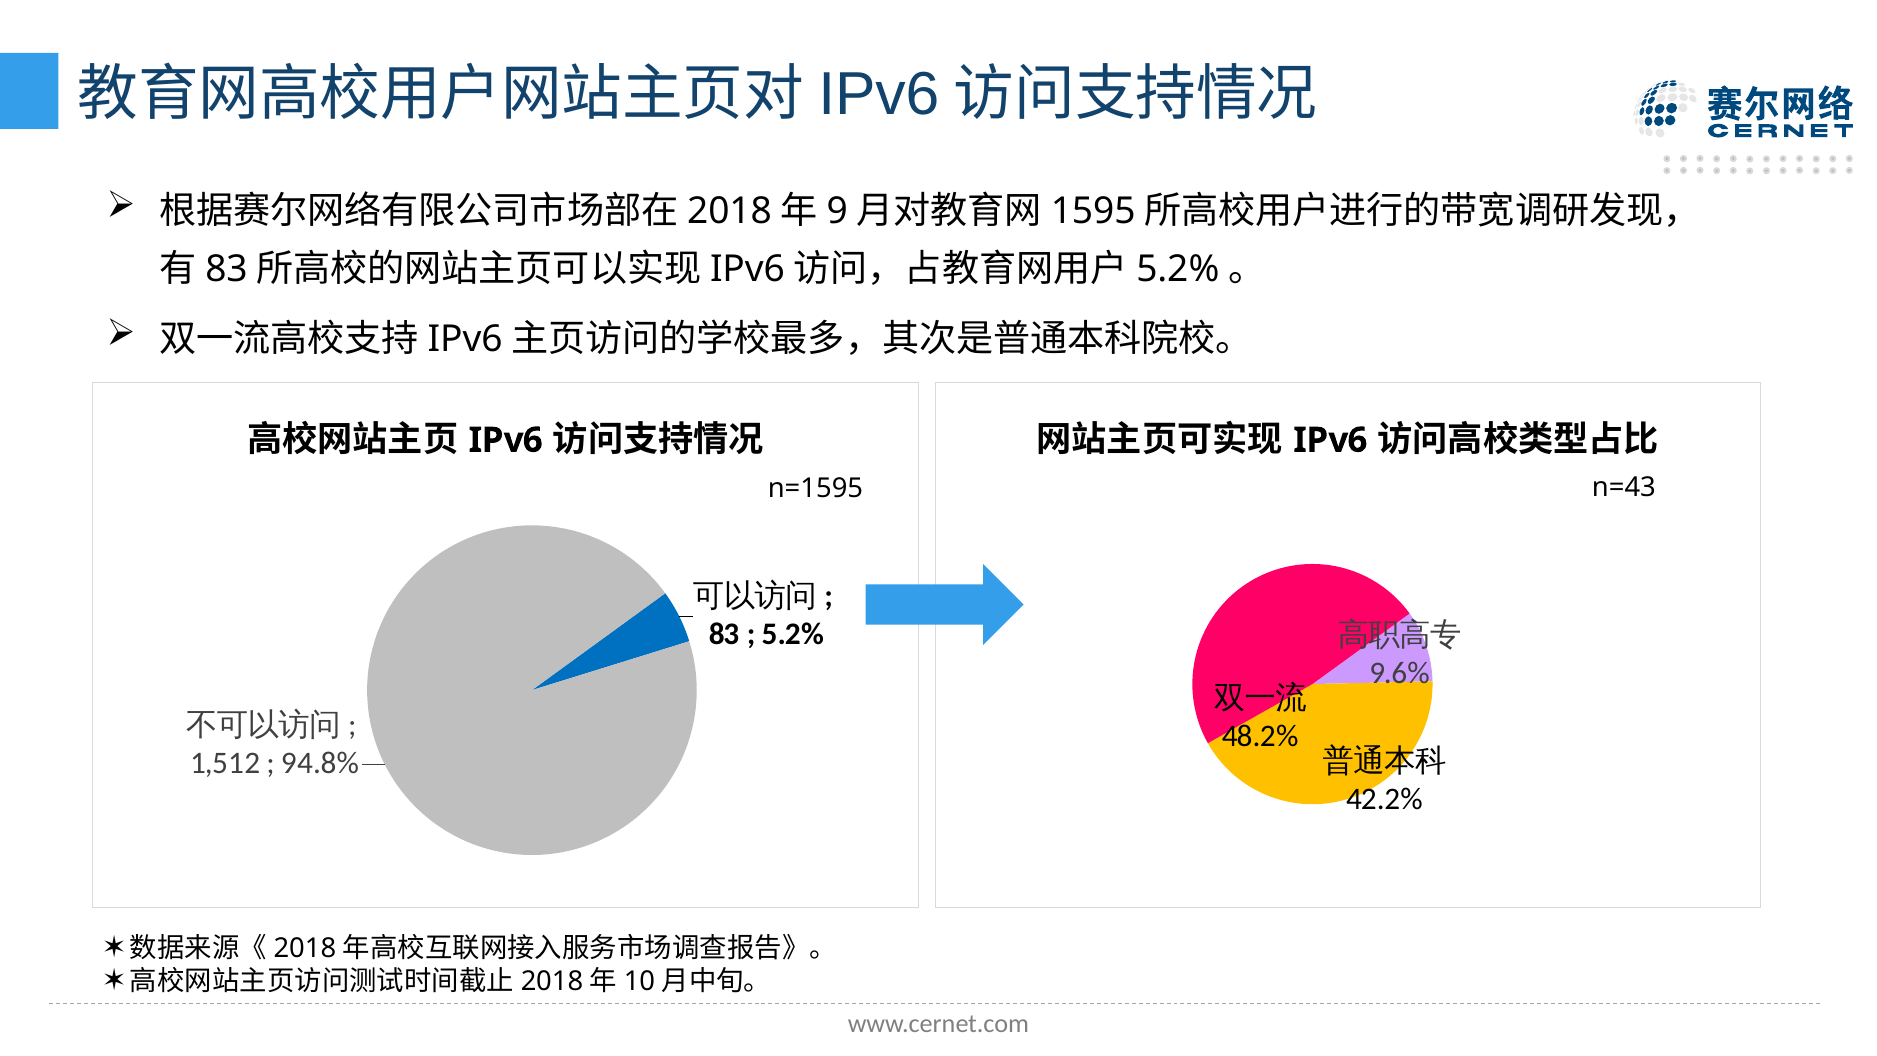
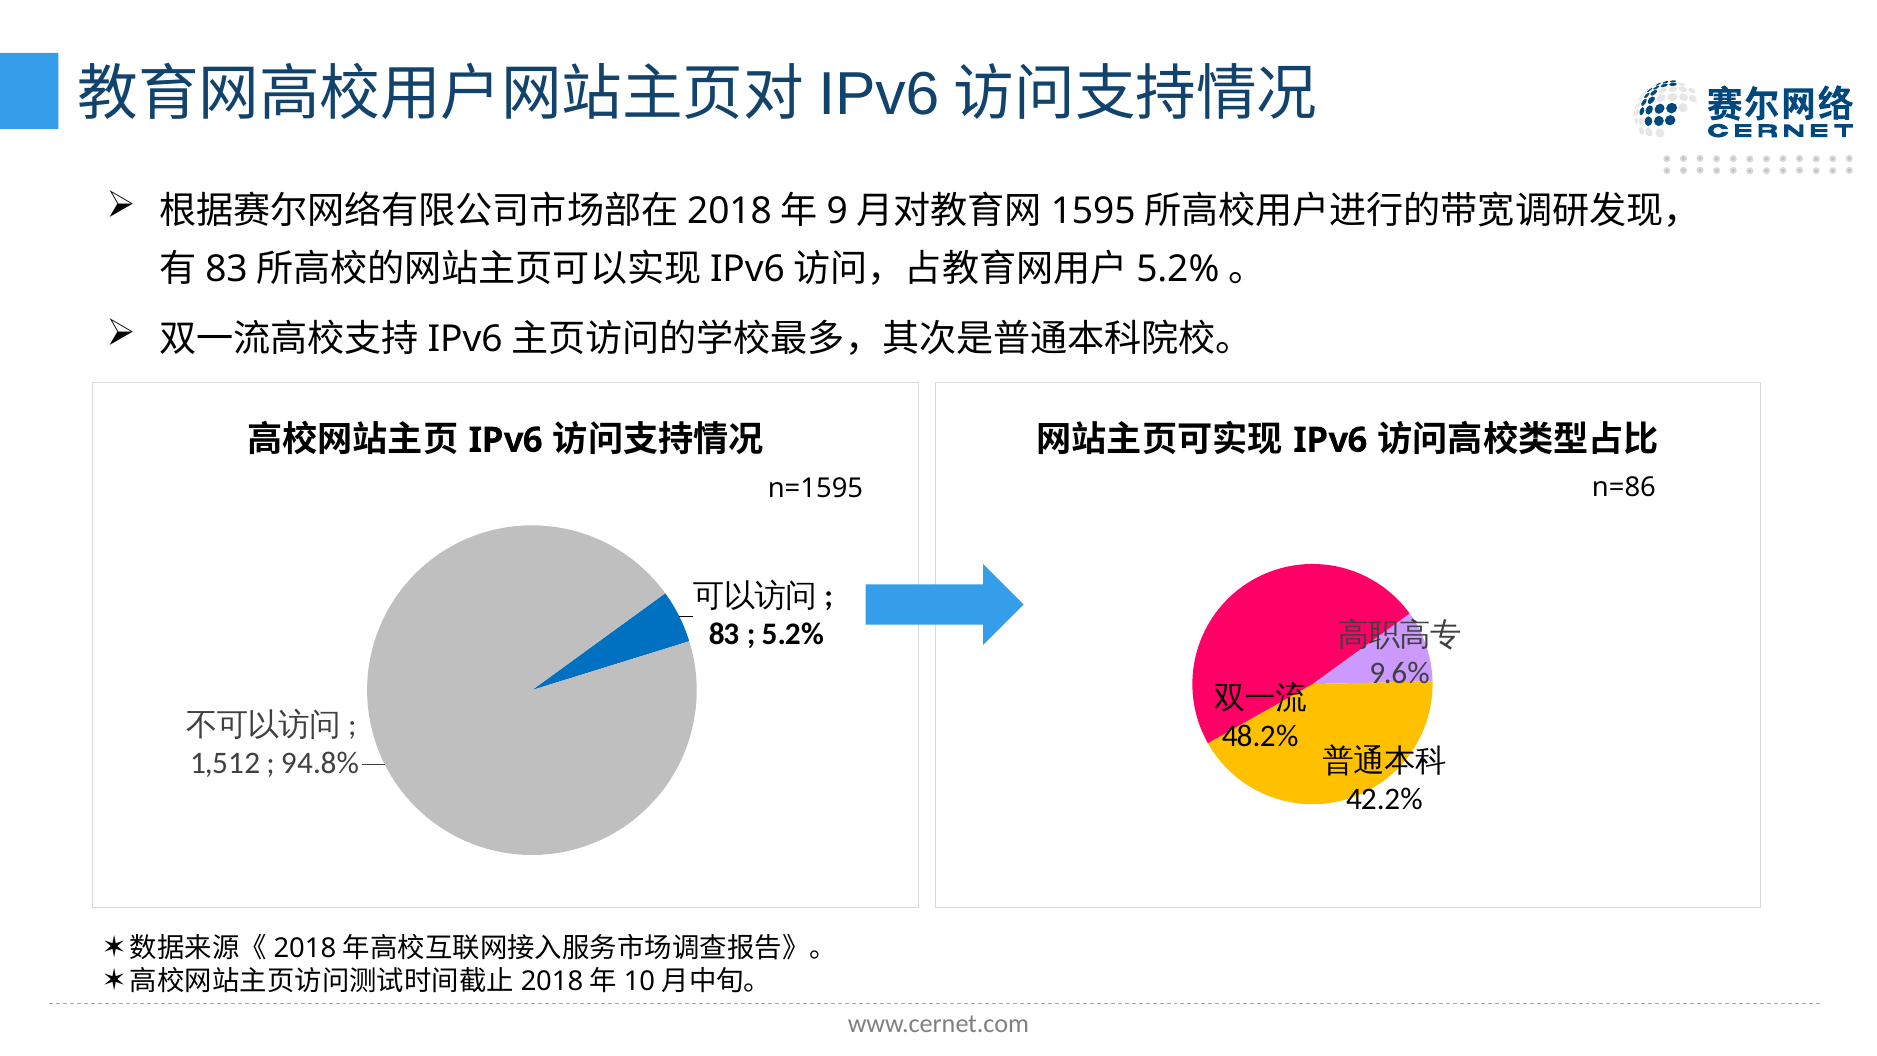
n=43: n=43 -> n=86 (1624, 487)
